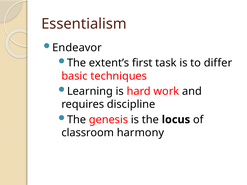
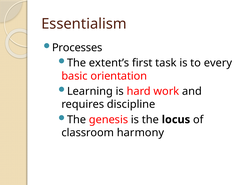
Endeavor: Endeavor -> Processes (77, 48)
differ: differ -> every (218, 63)
techniques: techniques -> orientation (119, 76)
